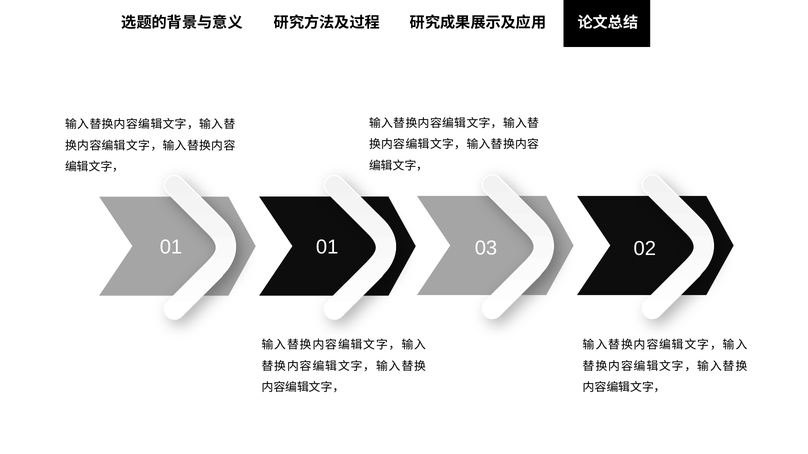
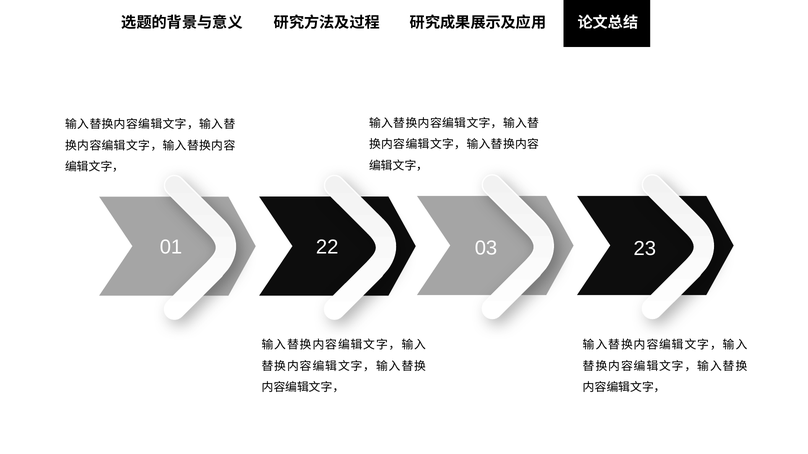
01 01: 01 -> 22 (327, 247)
02: 02 -> 23 (645, 249)
